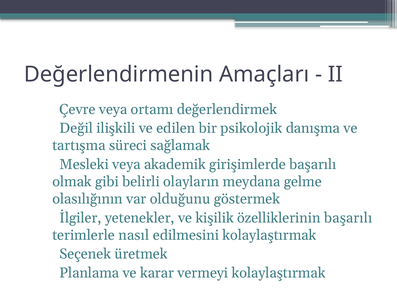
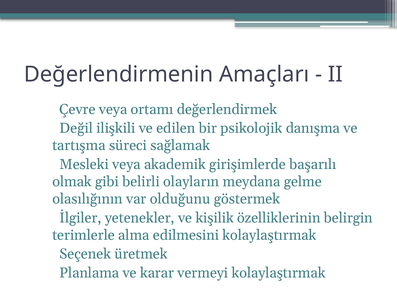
özelliklerinin başarılı: başarılı -> belirgin (348, 218)
nasıl: nasıl -> alma (134, 235)
